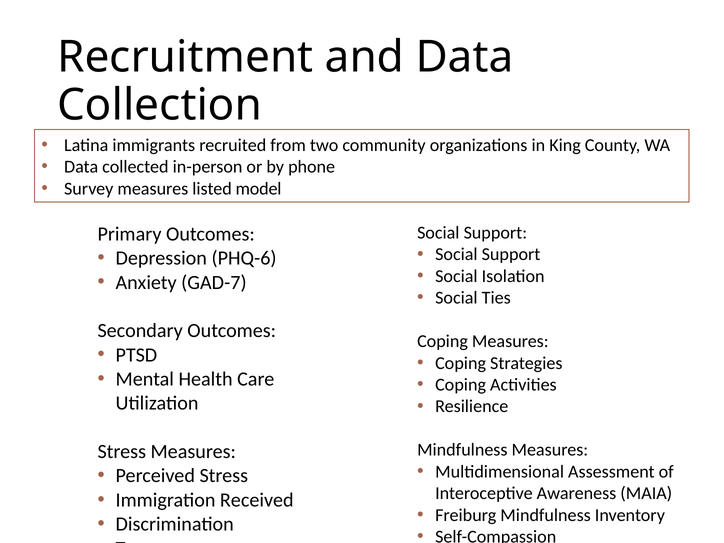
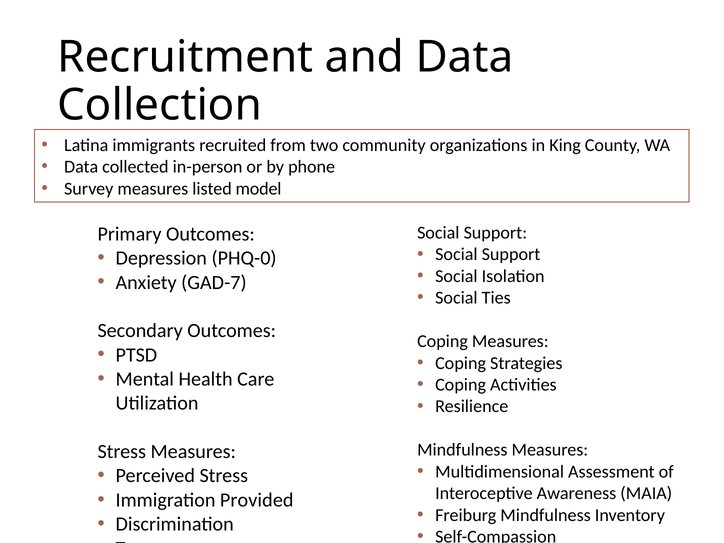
PHQ-6: PHQ-6 -> PHQ-0 (244, 258)
Received: Received -> Provided (257, 500)
